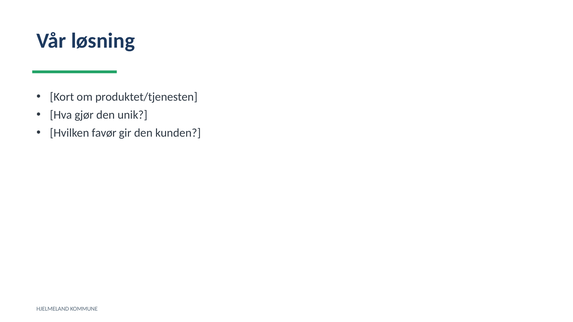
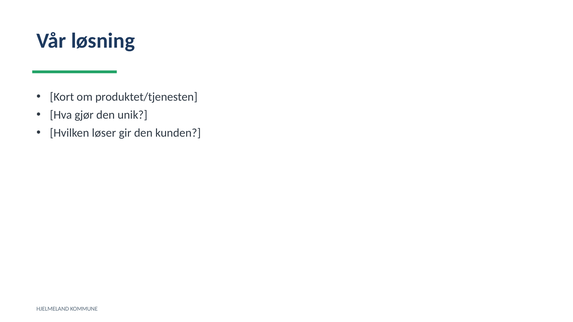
favør: favør -> løser (104, 133)
